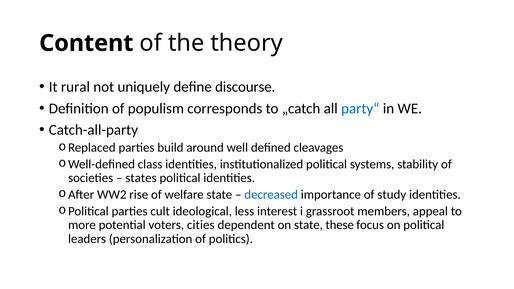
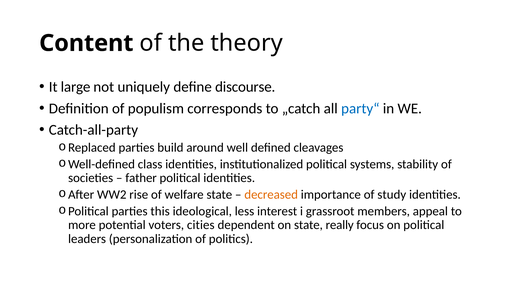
rural: rural -> large (76, 87)
states: states -> father (141, 178)
decreased colour: blue -> orange (271, 195)
cult: cult -> this (160, 211)
these: these -> really (340, 225)
